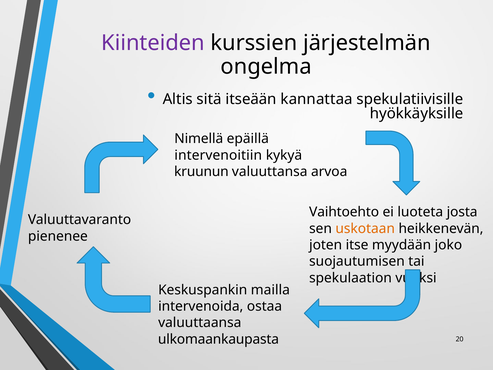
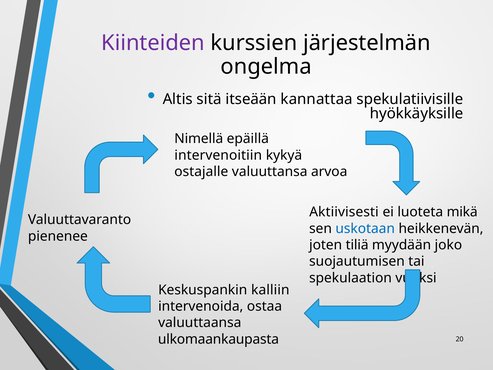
kruunun: kruunun -> ostajalle (201, 172)
Vaihtoehto: Vaihtoehto -> Aktiivisesti (344, 212)
josta: josta -> mikä (462, 212)
uskotaan colour: orange -> blue (365, 228)
itse: itse -> tiliä (357, 245)
mailla: mailla -> kalliin (270, 290)
